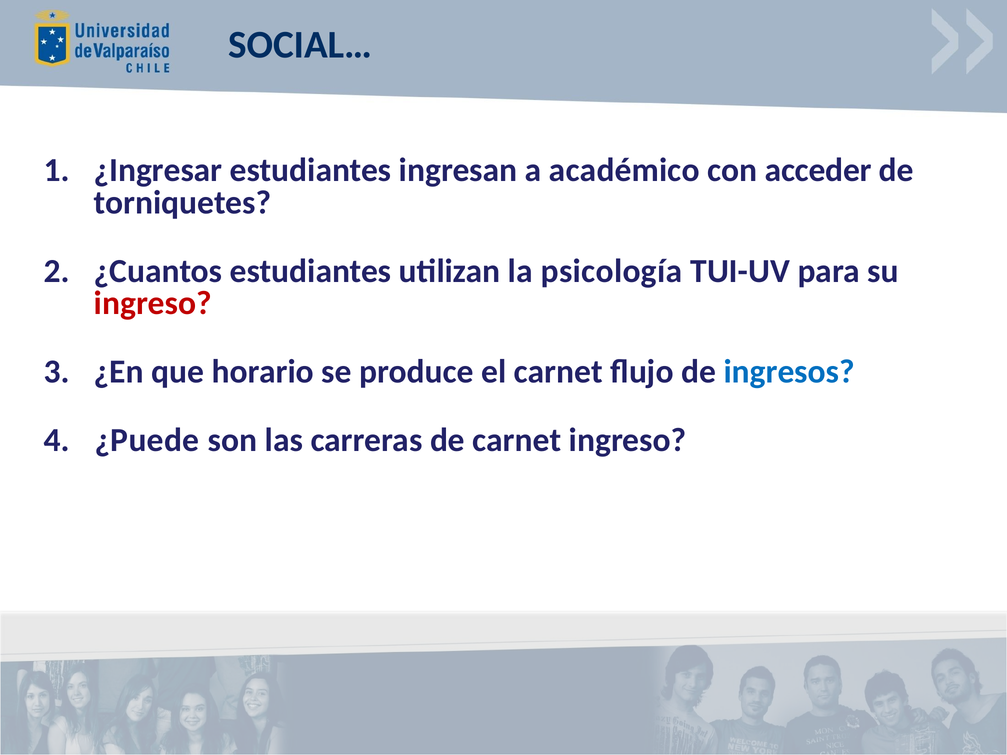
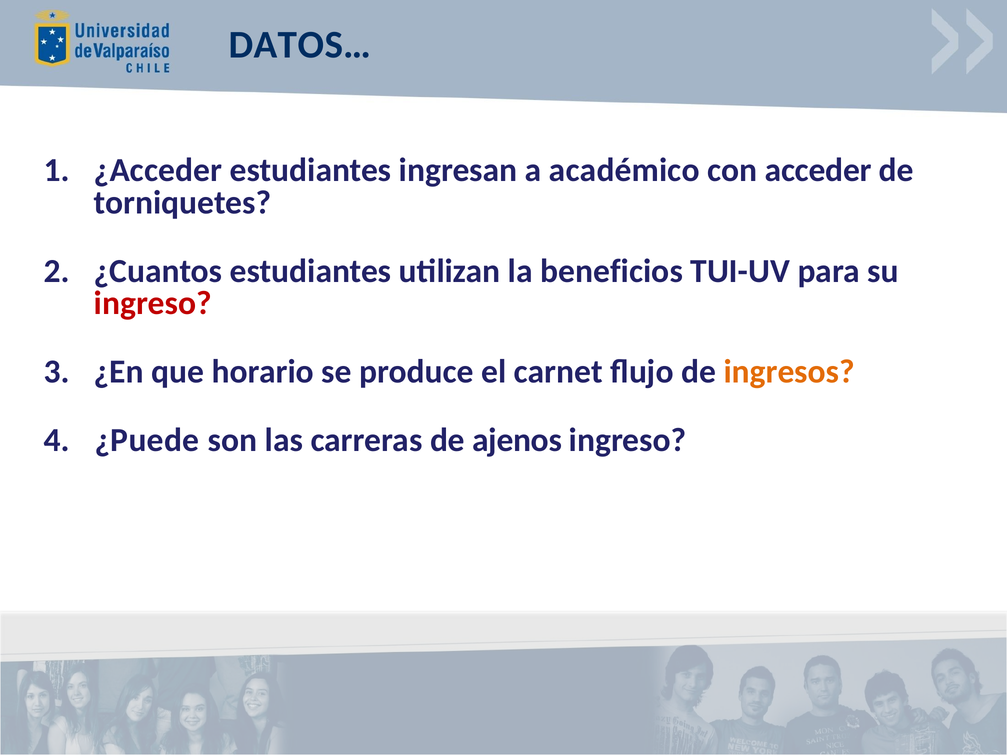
SOCIAL…: SOCIAL… -> DATOS… (300, 45)
¿Ingresar: ¿Ingresar -> ¿Acceder (158, 170)
psicología: psicología -> beneficios (612, 271)
ingresos colour: blue -> orange (789, 372)
de carnet: carnet -> ajenos (517, 440)
